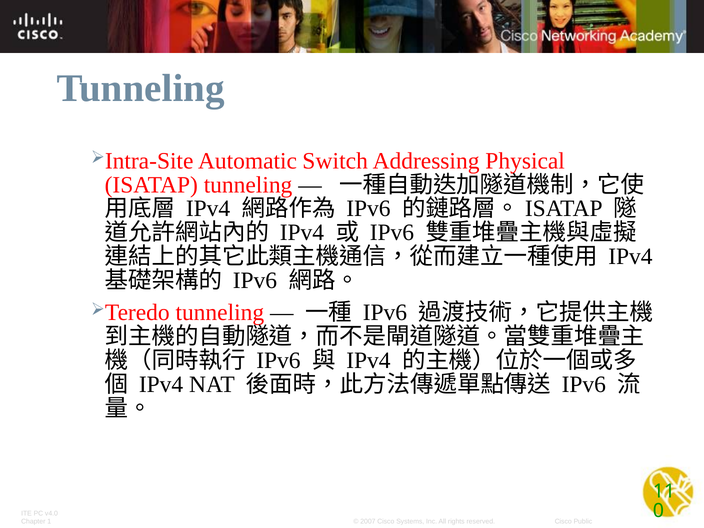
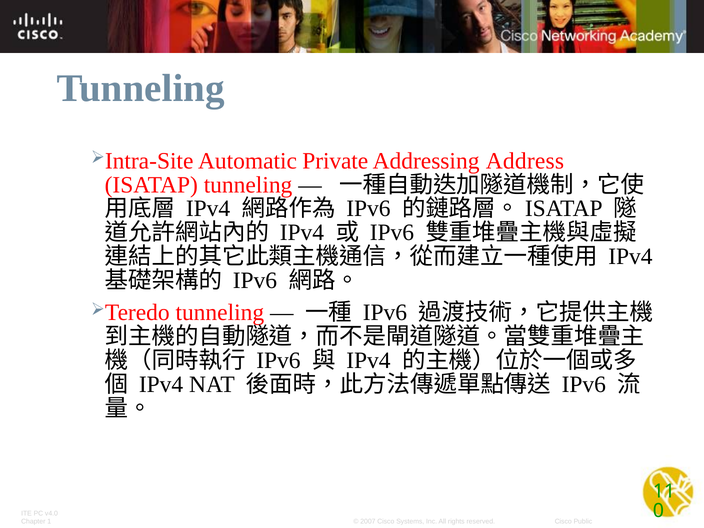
Switch: Switch -> Private (335, 161)
Physical: Physical -> Address (525, 161)
